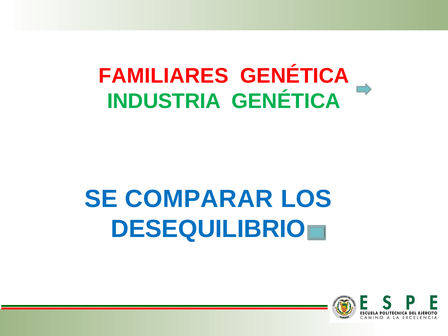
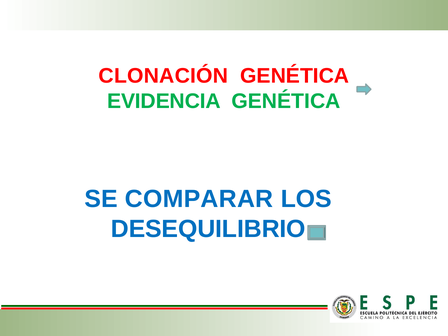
FAMILIARES: FAMILIARES -> CLONACIÓN (163, 76)
INDUSTRIA: INDUSTRIA -> EVIDENCIA (164, 101)
